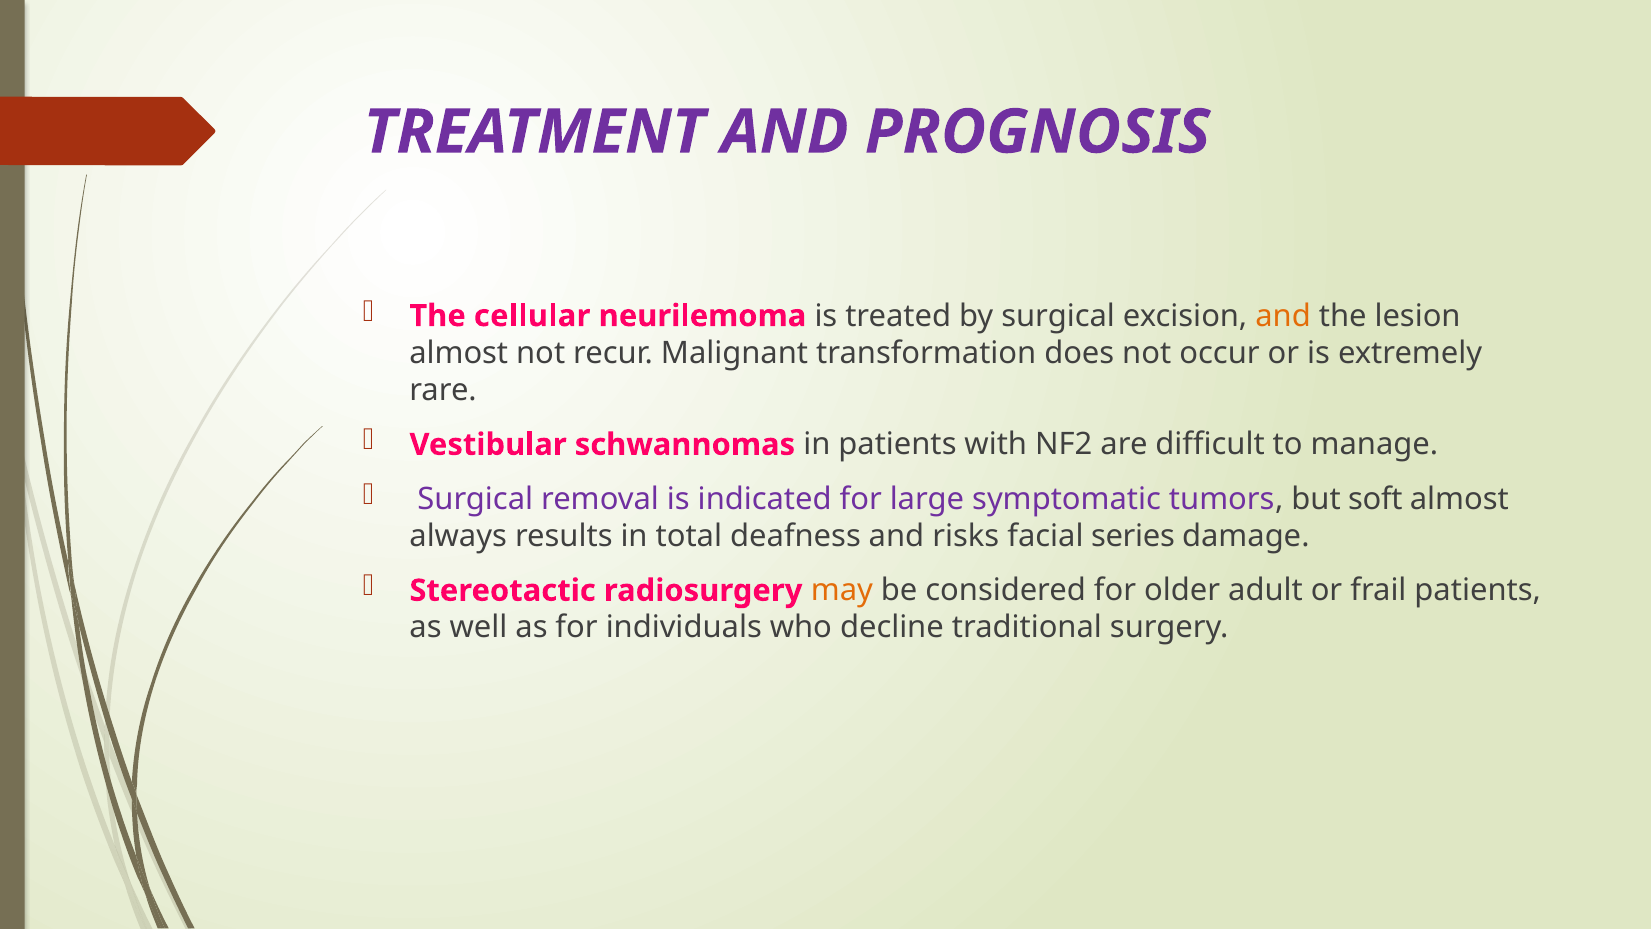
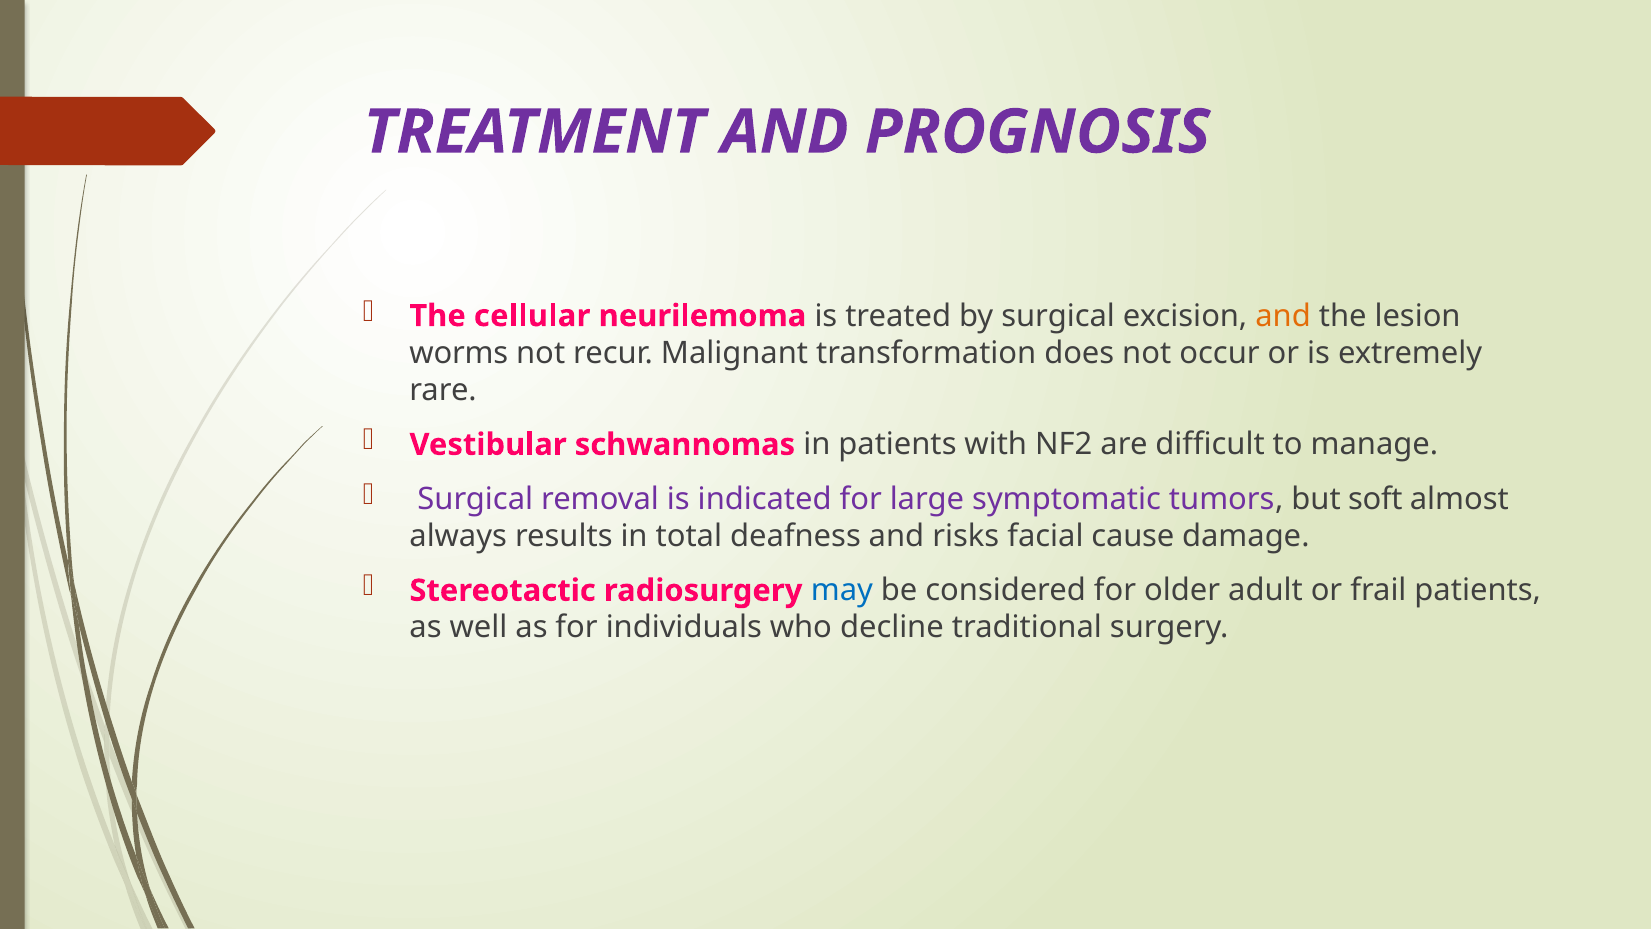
almost: almost -> worms (459, 353)
series: series -> cause (1133, 536)
may colour: orange -> blue (842, 590)
